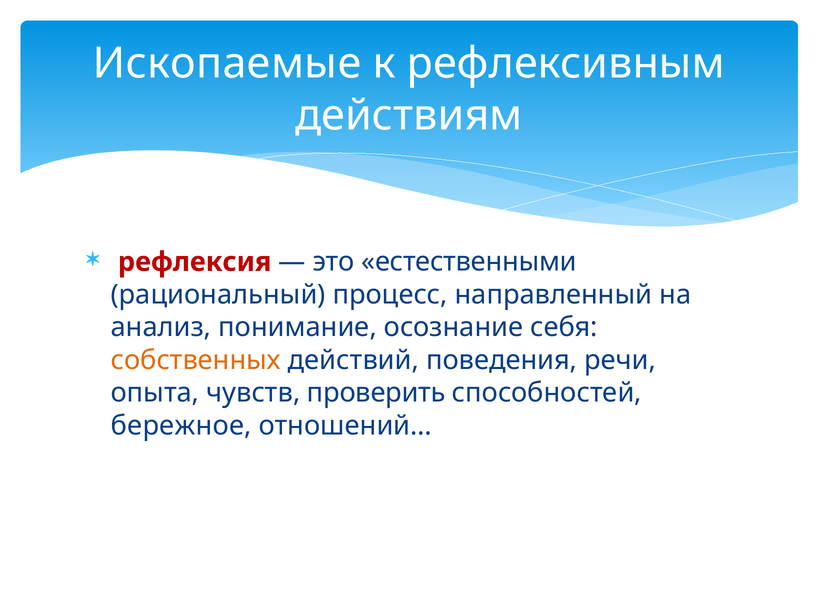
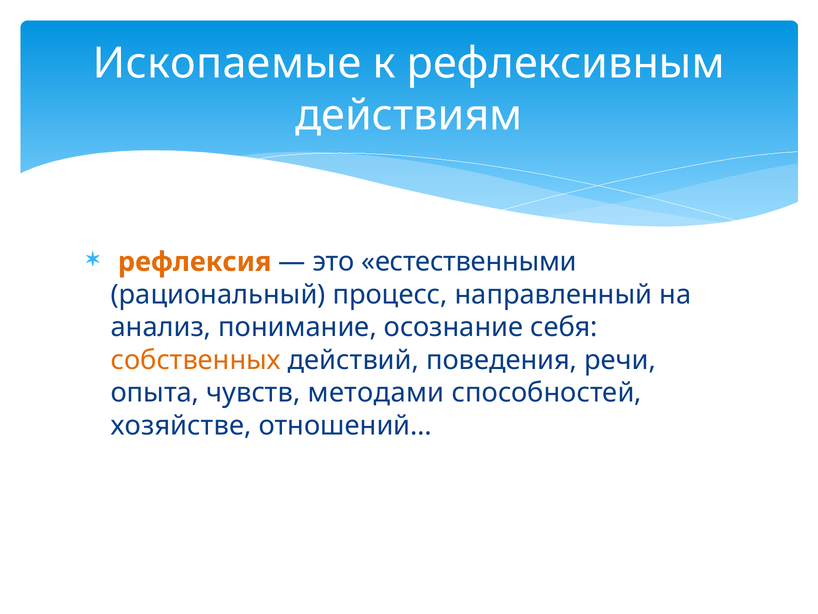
рефлексия colour: red -> orange (195, 262)
проверить: проверить -> методами (376, 393)
бережное: бережное -> хозяйстве (181, 425)
